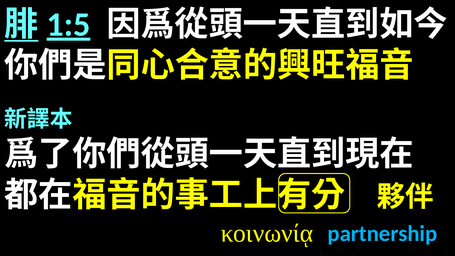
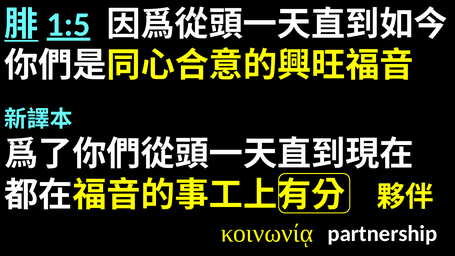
partnership colour: light blue -> white (382, 233)
